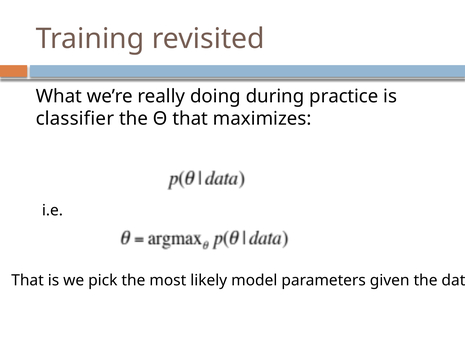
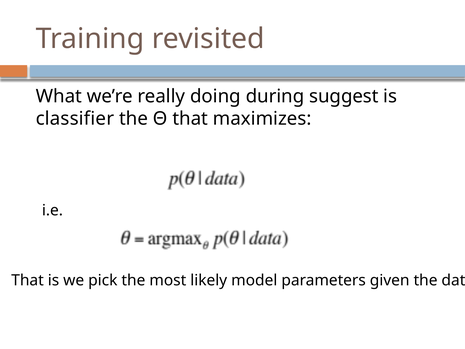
practice: practice -> suggest (344, 96)
